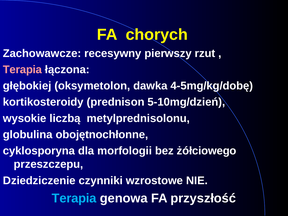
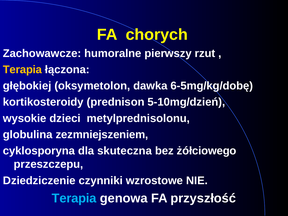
recesywny: recesywny -> humoralne (113, 53)
Terapia colour: pink -> yellow (22, 70)
4-5mg/kg/dobę: 4-5mg/kg/dobę -> 6-5mg/kg/dobę (212, 86)
liczbą: liczbą -> dzieci (65, 118)
obojętnochłonne: obojętnochłonne -> zezmniejszeniem (102, 135)
morfologii: morfologii -> skuteczna (125, 151)
